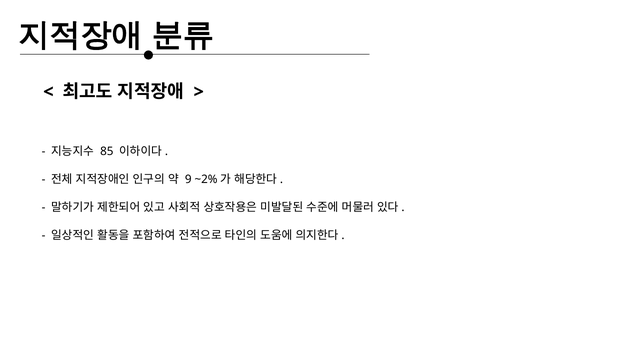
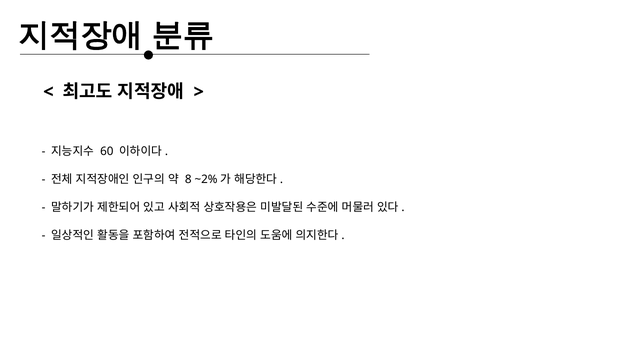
85: 85 -> 60 (107, 151)
9: 9 -> 8 (188, 179)
